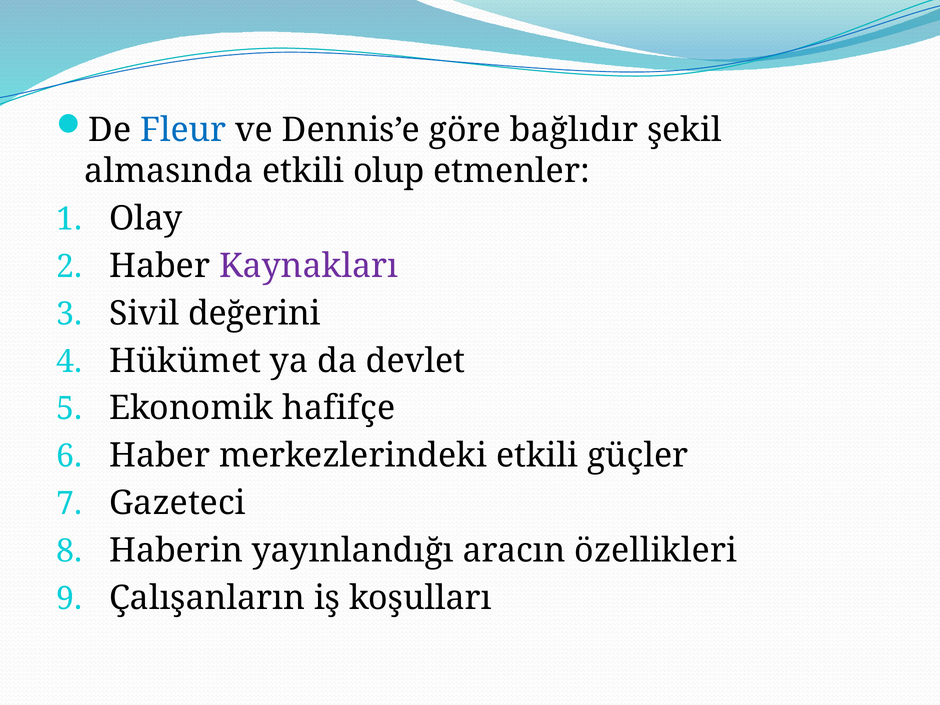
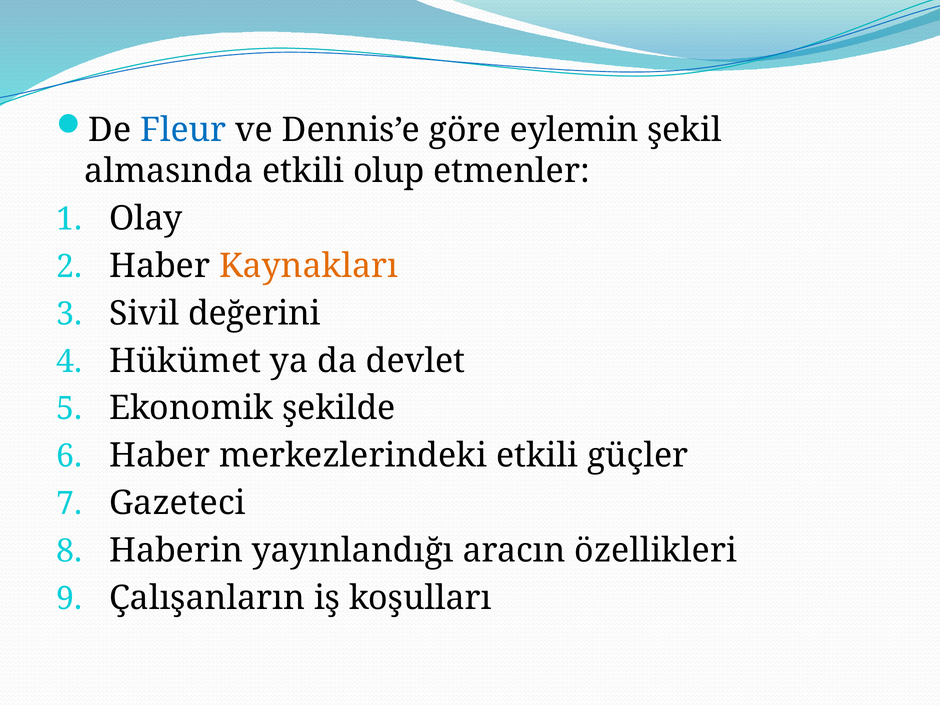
bağlıdır: bağlıdır -> eylemin (574, 130)
Kaynakları colour: purple -> orange (308, 266)
hafifçe: hafifçe -> şekilde (339, 408)
